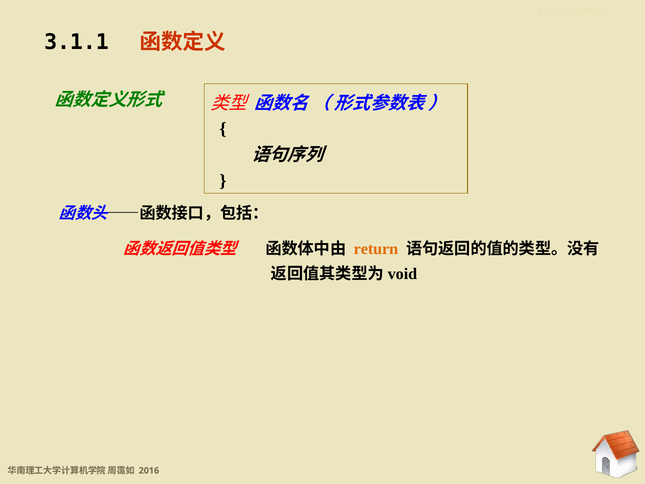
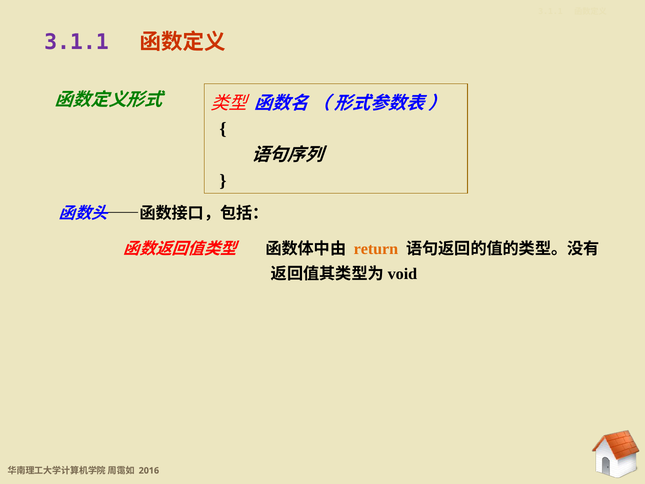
3.1.1 colour: black -> purple (76, 42)
